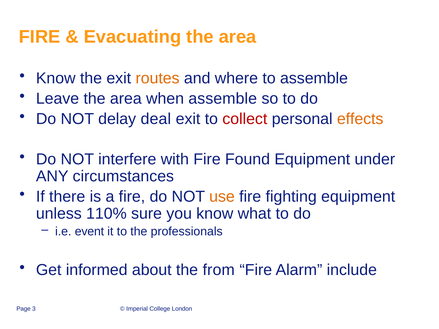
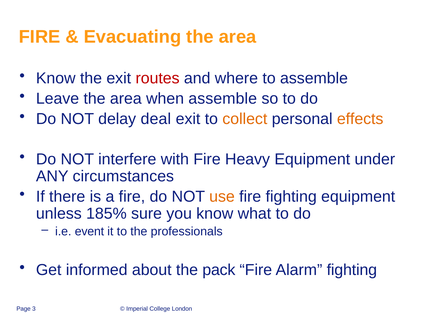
routes colour: orange -> red (158, 78)
collect colour: red -> orange (245, 119)
Found: Found -> Heavy (248, 159)
110%: 110% -> 185% (106, 214)
from: from -> pack (219, 270)
Alarm include: include -> fighting (352, 270)
